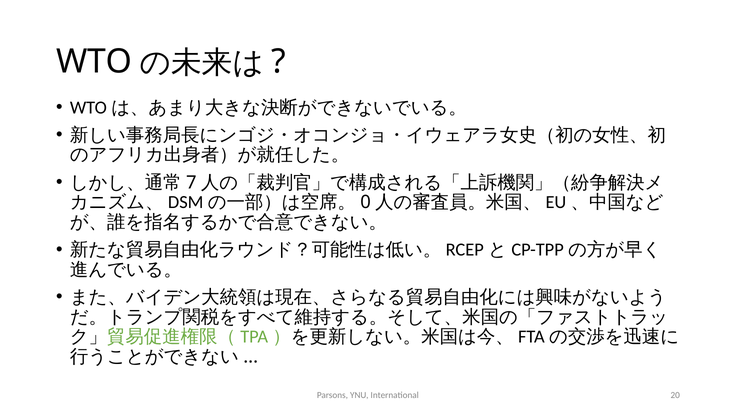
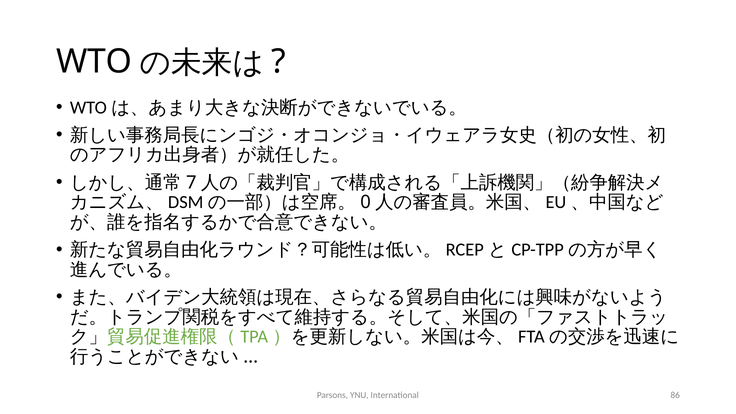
20: 20 -> 86 (675, 395)
